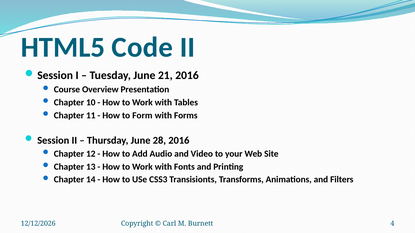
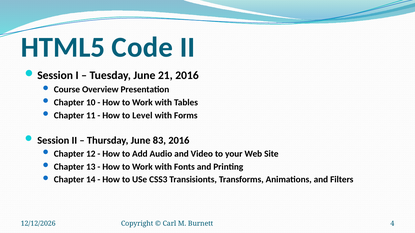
Form: Form -> Level (142, 116)
28: 28 -> 83 (159, 141)
